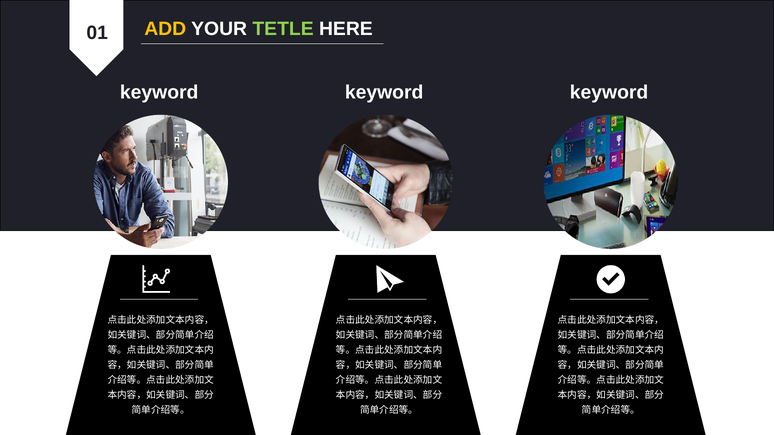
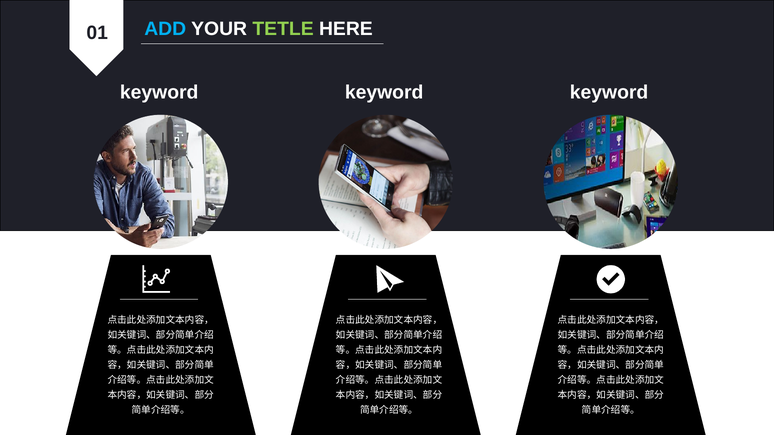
ADD colour: yellow -> light blue (165, 29)
